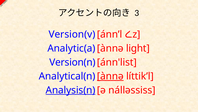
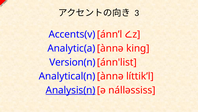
Version(v: Version(v -> Accents(v (72, 34)
light: light -> king (138, 48)
ànnə underline: present -> none (110, 76)
